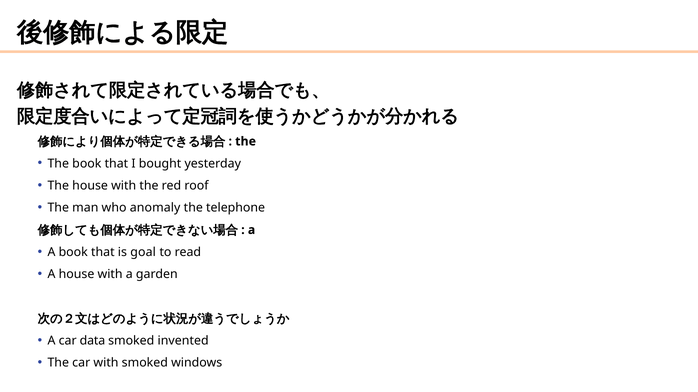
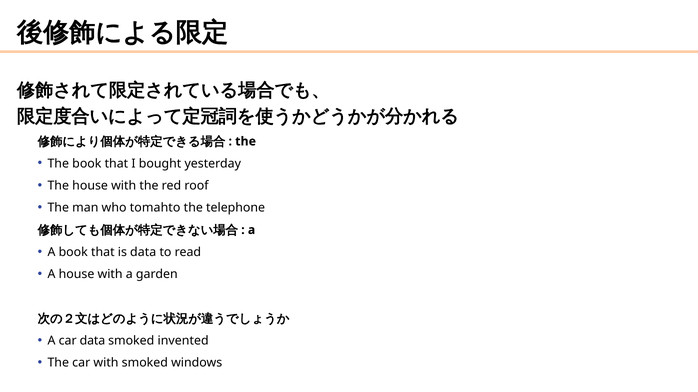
anomaly: anomaly -> tomahto (155, 208)
is goal: goal -> data (143, 252)
